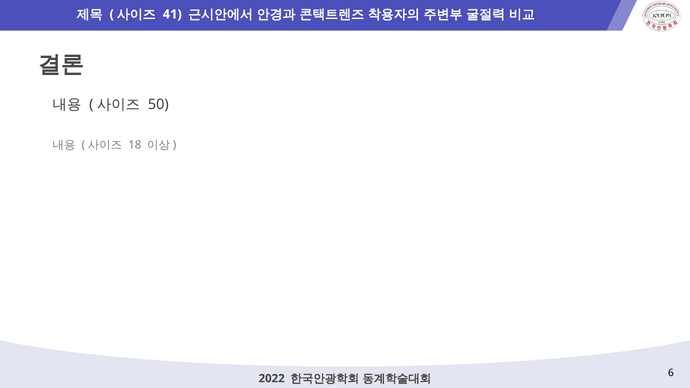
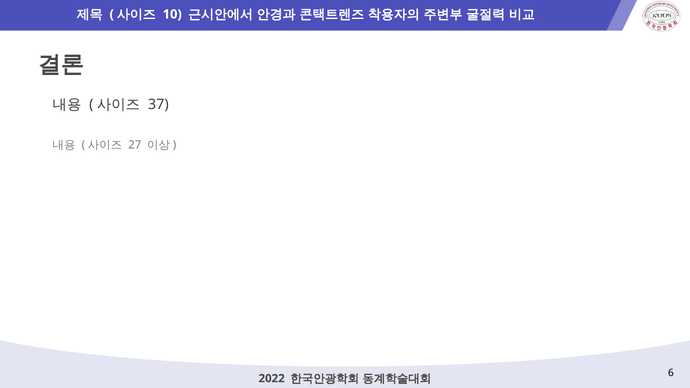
41: 41 -> 10 (172, 14)
50: 50 -> 37 (158, 104)
18: 18 -> 27 (135, 145)
